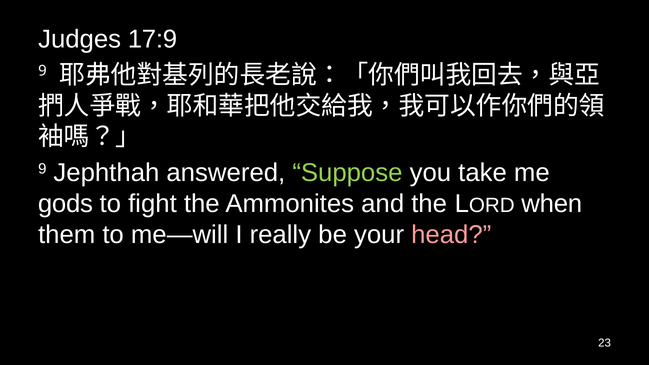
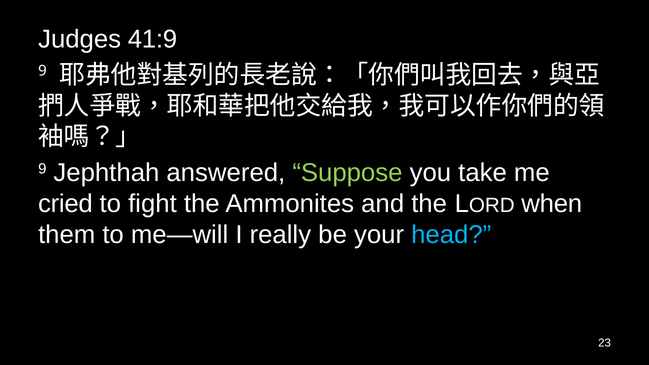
17:9: 17:9 -> 41:9 (152, 39)
gods: gods -> cried (65, 204)
head colour: pink -> light blue (451, 235)
